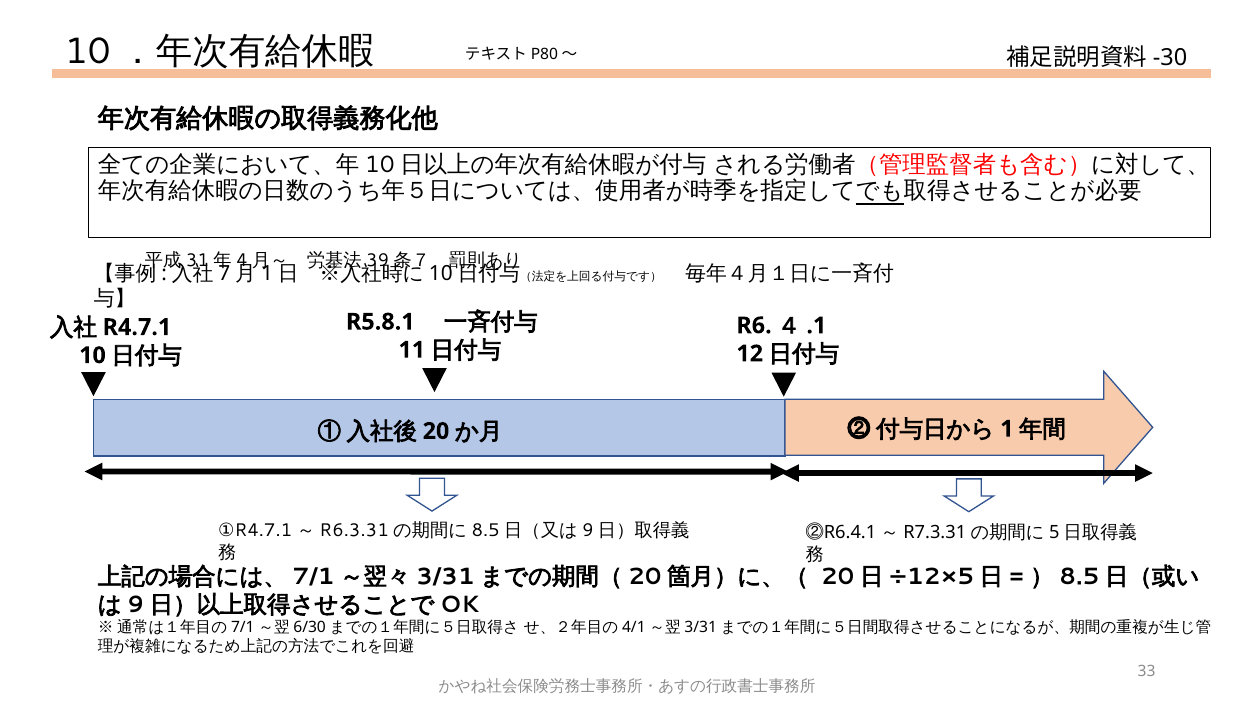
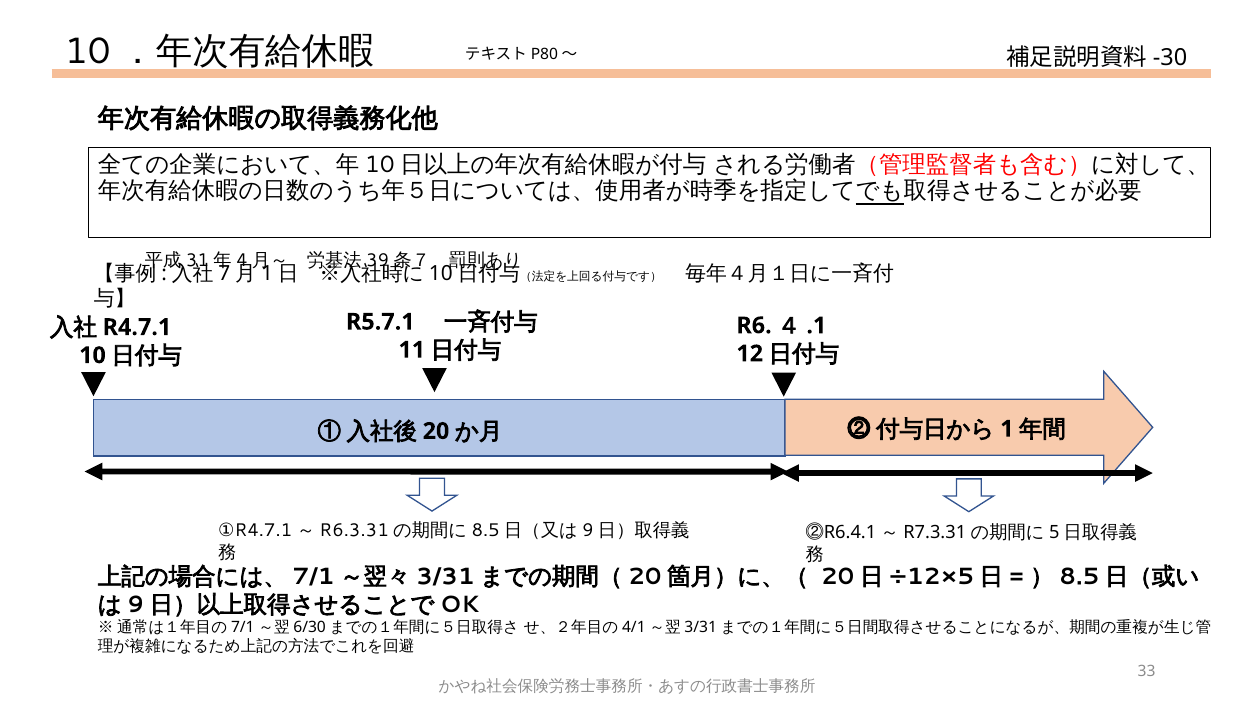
R5.8.1: R5.8.1 -> R5.7.1 (380, 322)
